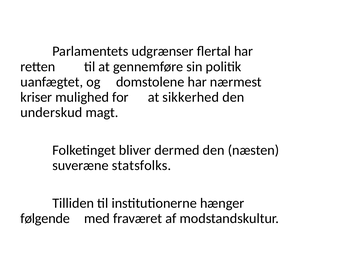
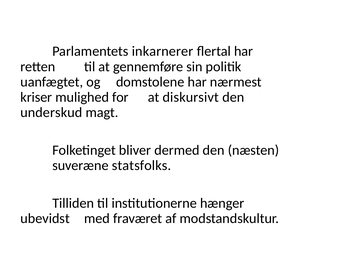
udgrænser: udgrænser -> inkarnerer (163, 51)
sikkerhed: sikkerhed -> diskursivt (191, 97)
følgende: følgende -> ubevidst (45, 219)
